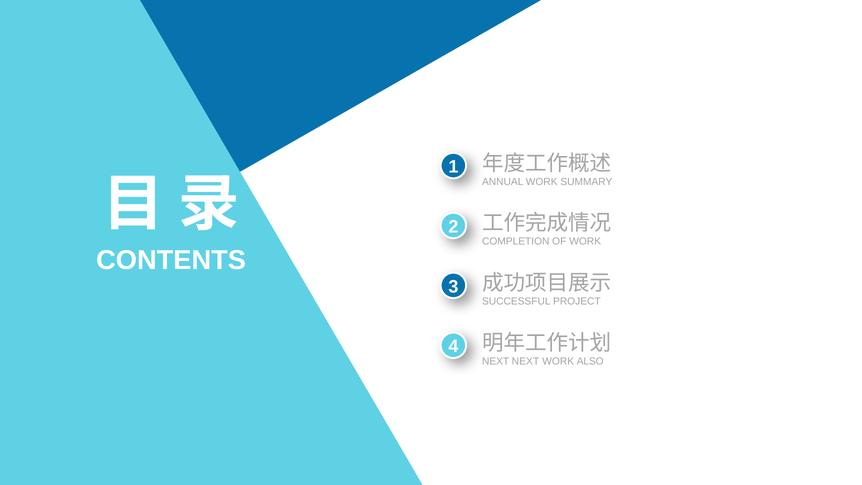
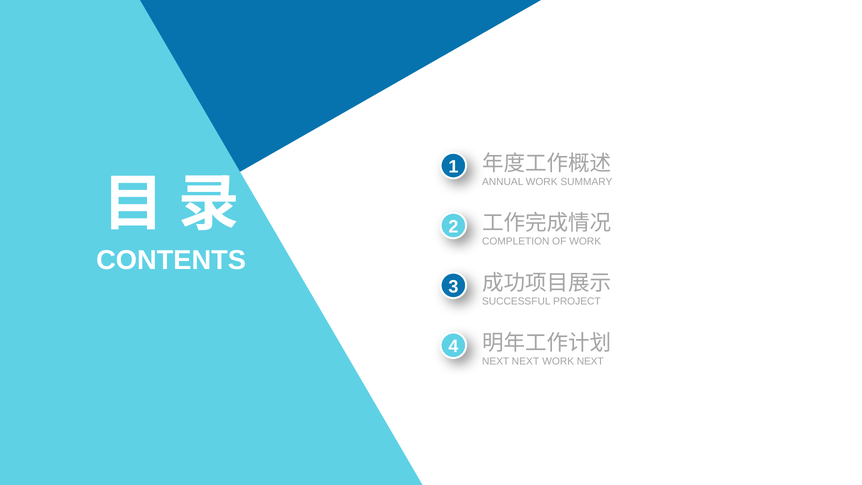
WORK ALSO: ALSO -> NEXT (590, 361)
